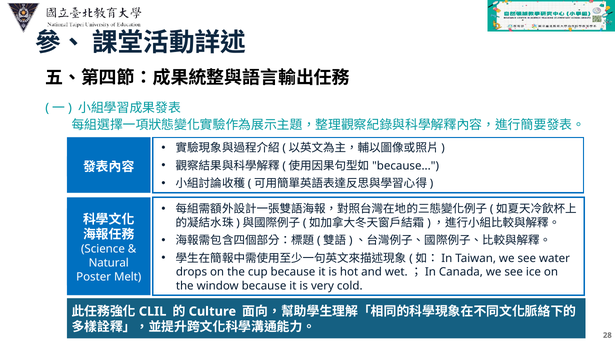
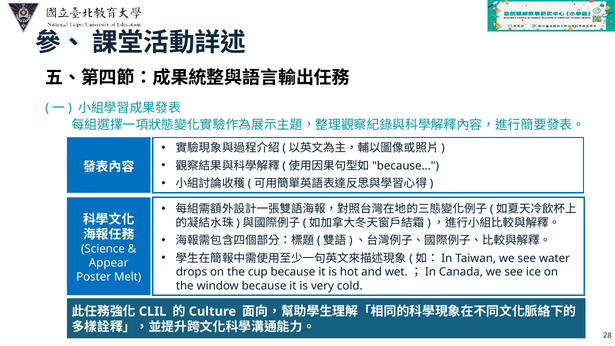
Natural: Natural -> Appear (109, 263)
